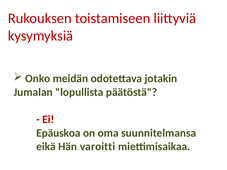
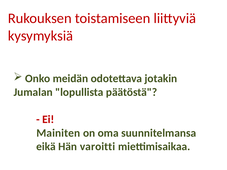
Epäuskoa: Epäuskoa -> Mainiten (58, 133)
